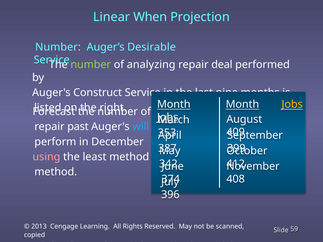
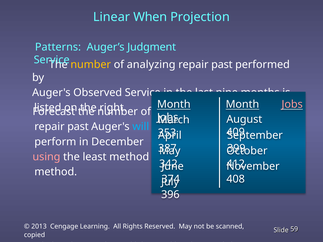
Number: Number -> Patterns (58, 47)
Desirable: Desirable -> Judgment (152, 47)
number colour: light green -> yellow (91, 65)
deal: deal -> past (222, 65)
Construct: Construct -> Observed (98, 93)
Jobs colour: yellow -> pink (292, 105)
